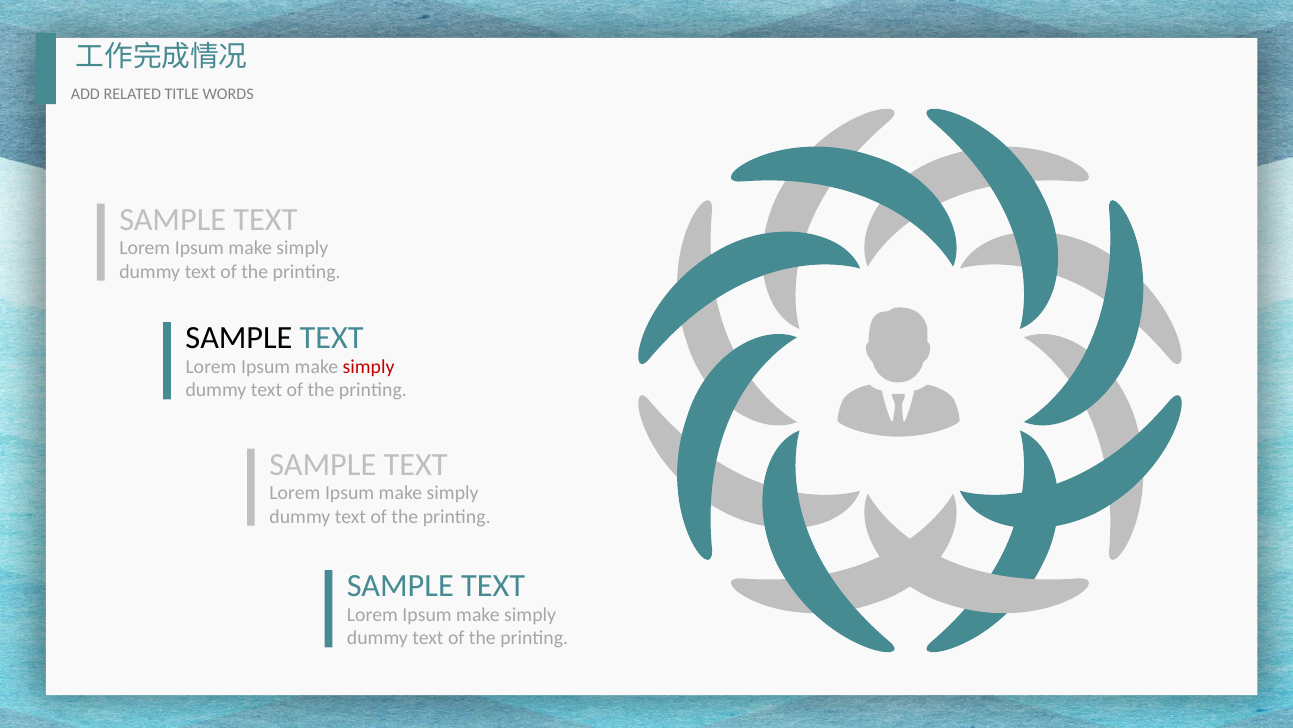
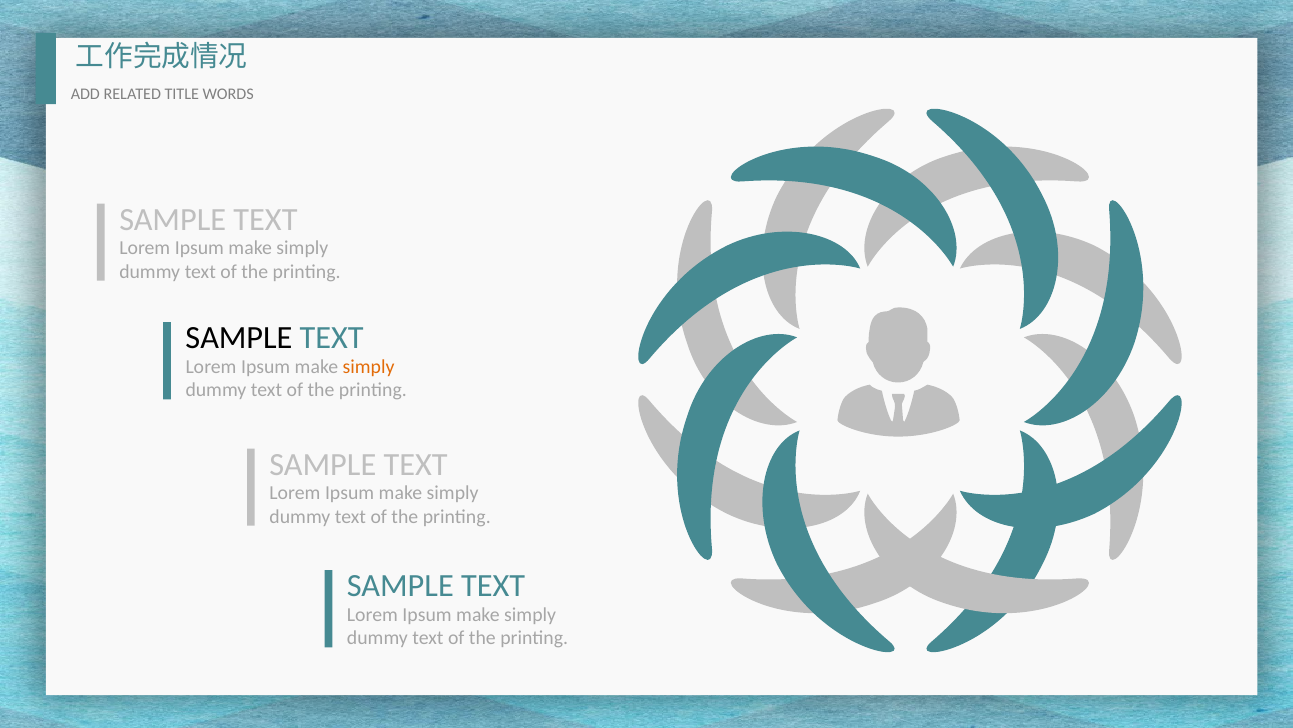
simply colour: red -> orange (369, 366)
